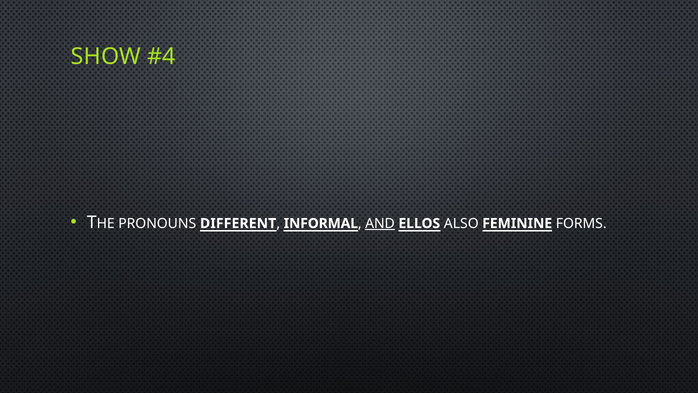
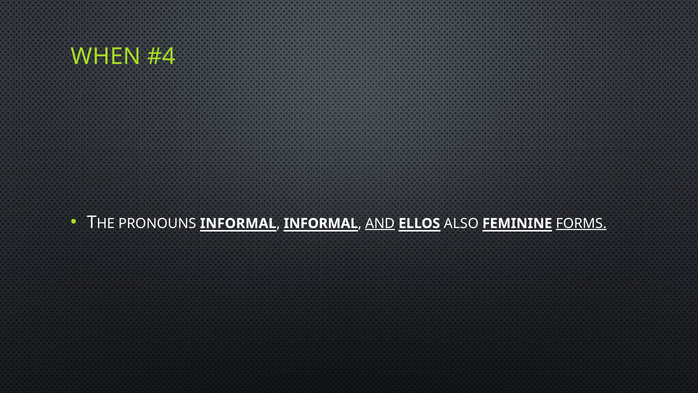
SHOW: SHOW -> WHEN (106, 57)
PRONOUNS DIFFERENT: DIFFERENT -> INFORMAL (238, 223)
FORMS underline: none -> present (581, 223)
